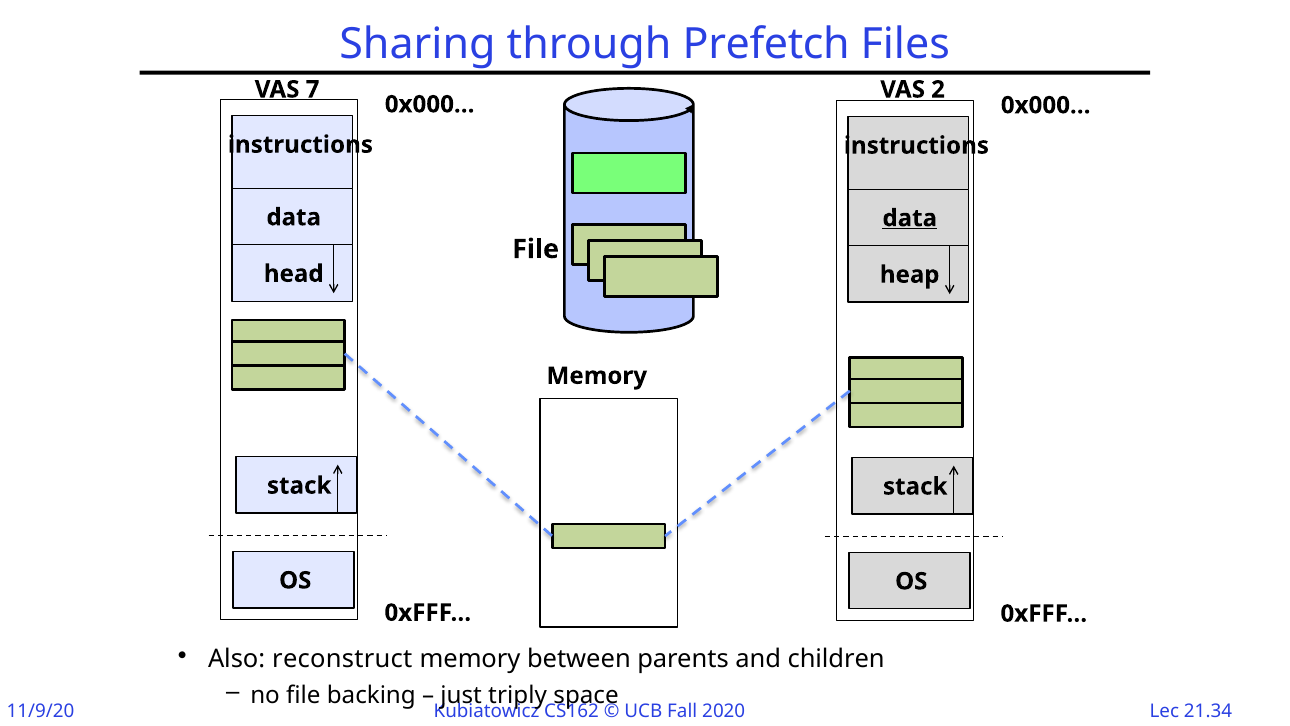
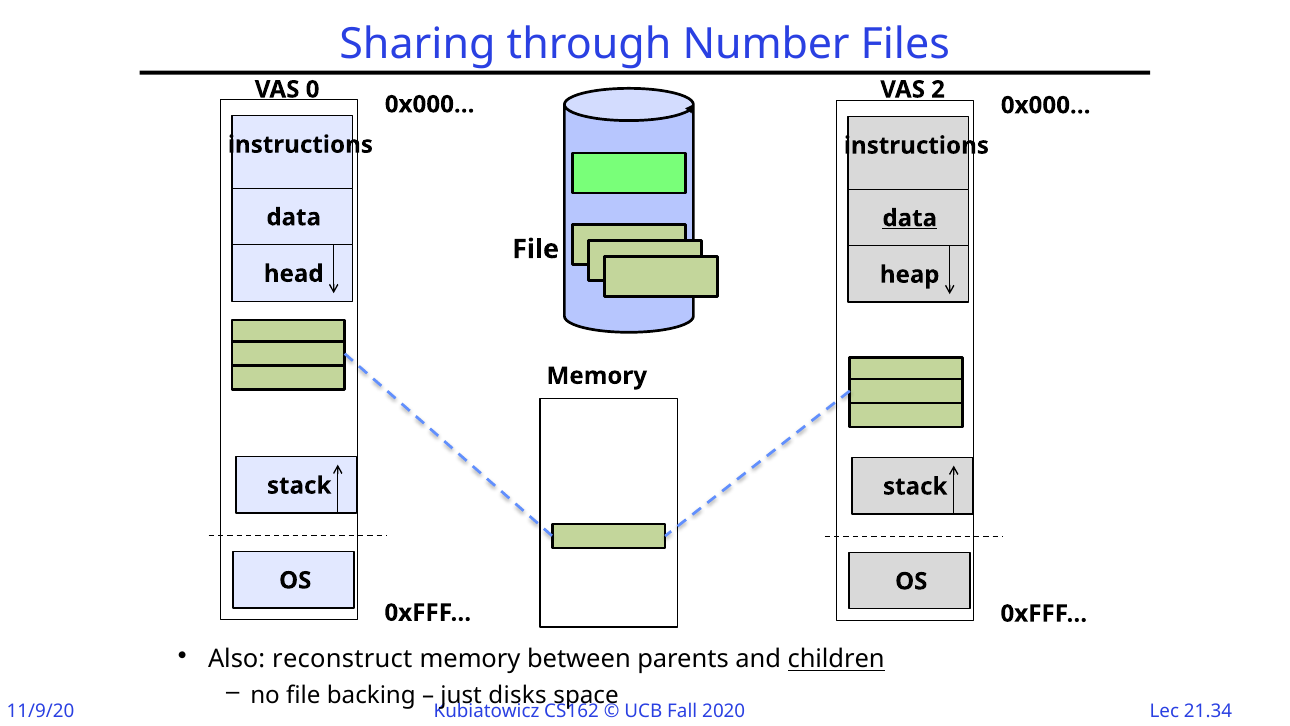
Prefetch: Prefetch -> Number (766, 44)
7: 7 -> 0 (313, 89)
children underline: none -> present (836, 659)
triply: triply -> disks (518, 695)
